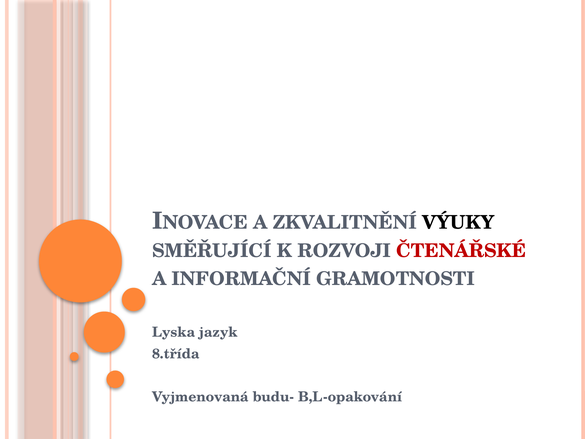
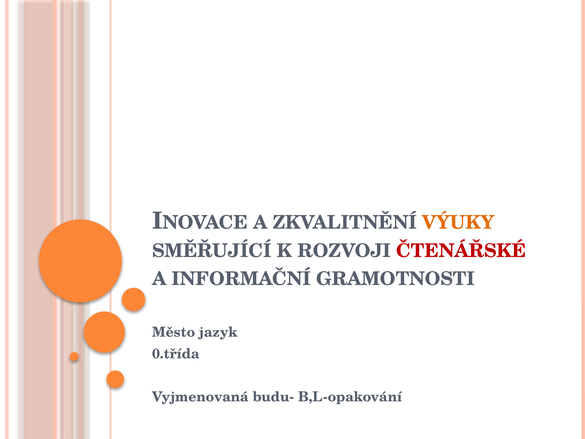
VÝUKY colour: black -> orange (458, 222)
Lyska: Lyska -> Město (174, 332)
8.třída: 8.třída -> 0.třída (176, 354)
